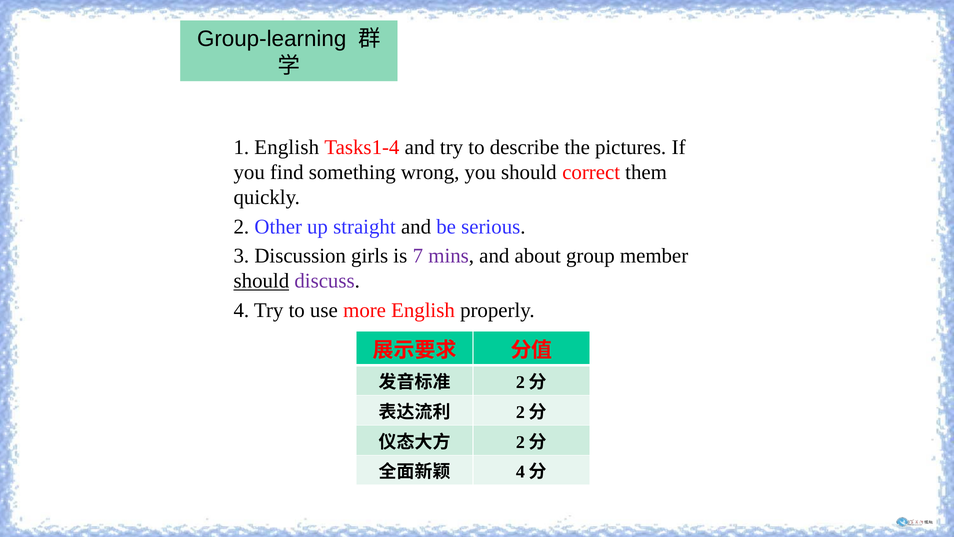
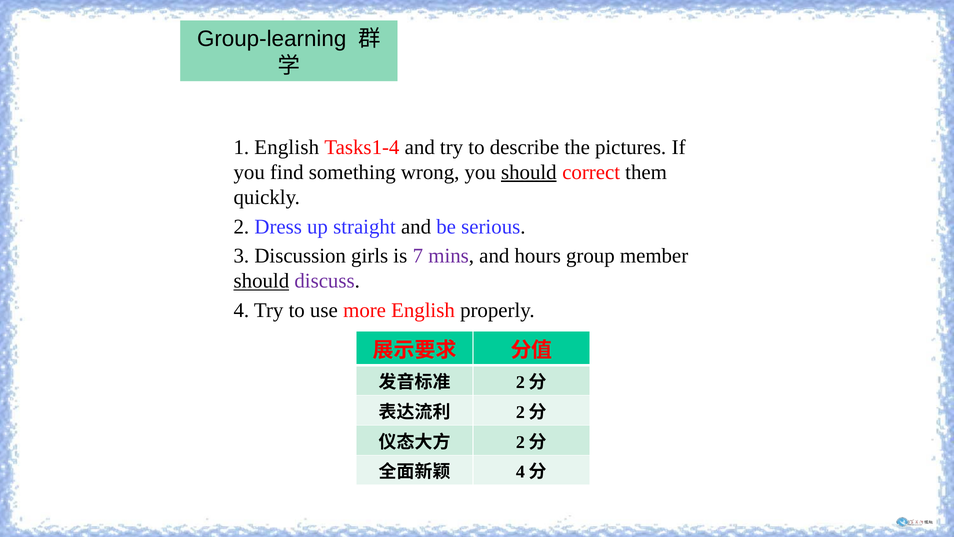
should underline: none -> present (529, 172)
Other: Other -> Dress (278, 226)
about: about -> hours (538, 256)
